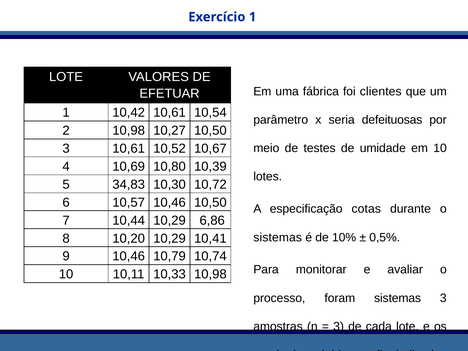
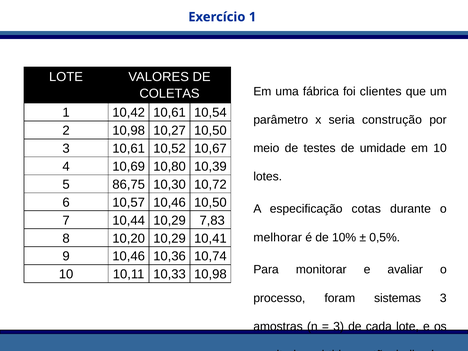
EFETUAR: EFETUAR -> COLETAS (170, 93)
defeituosas: defeituosas -> construção (392, 120)
34,83: 34,83 -> 86,75 (129, 184)
6,86: 6,86 -> 7,83 (212, 220)
sistemas: sistemas -> melhorar (278, 237)
10,79: 10,79 -> 10,36 (170, 256)
